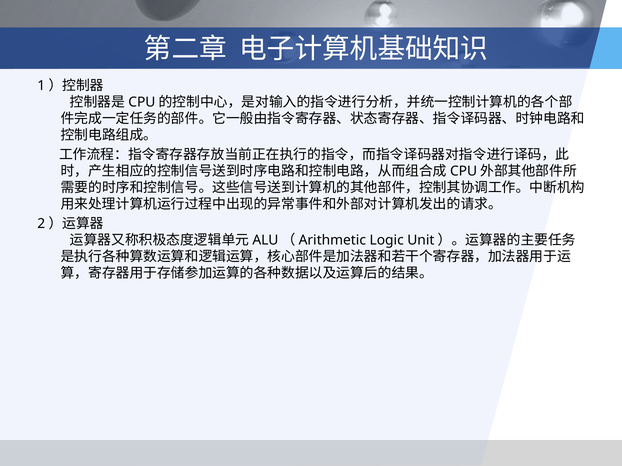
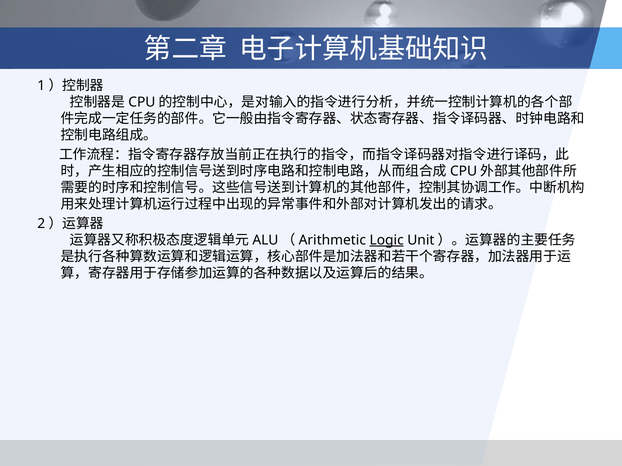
Logic underline: none -> present (387, 240)
